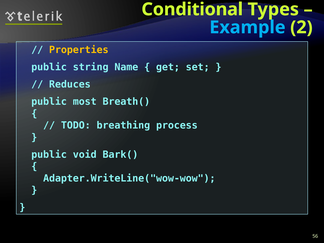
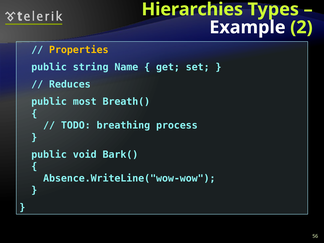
Conditional: Conditional -> Hierarchies (192, 9)
Example colour: light blue -> white (247, 27)
Adapter.WriteLine("wow-wow: Adapter.WriteLine("wow-wow -> Absence.WriteLine("wow-wow (129, 178)
